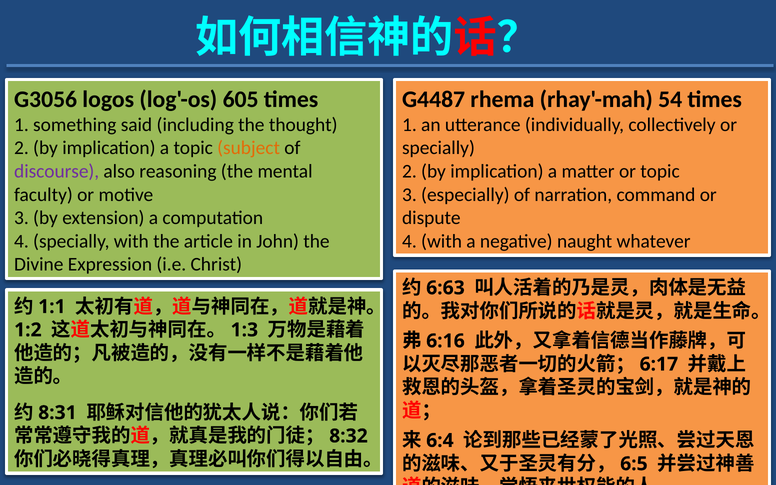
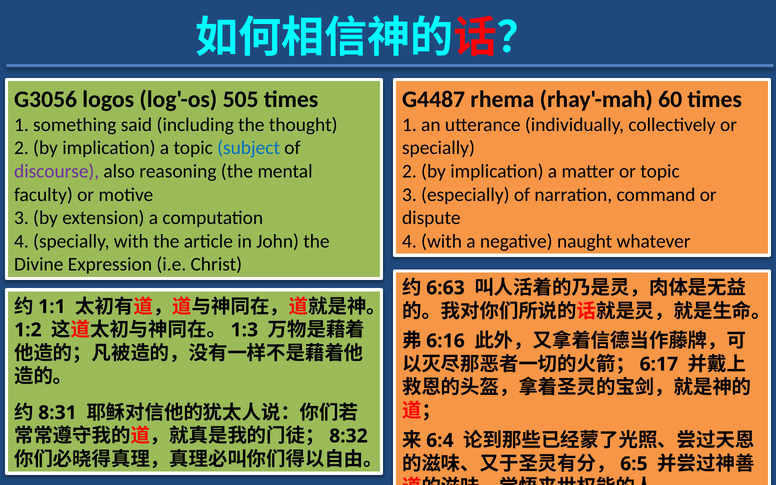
605: 605 -> 505 (241, 99)
54: 54 -> 60 (670, 99)
subject colour: orange -> blue (249, 148)
